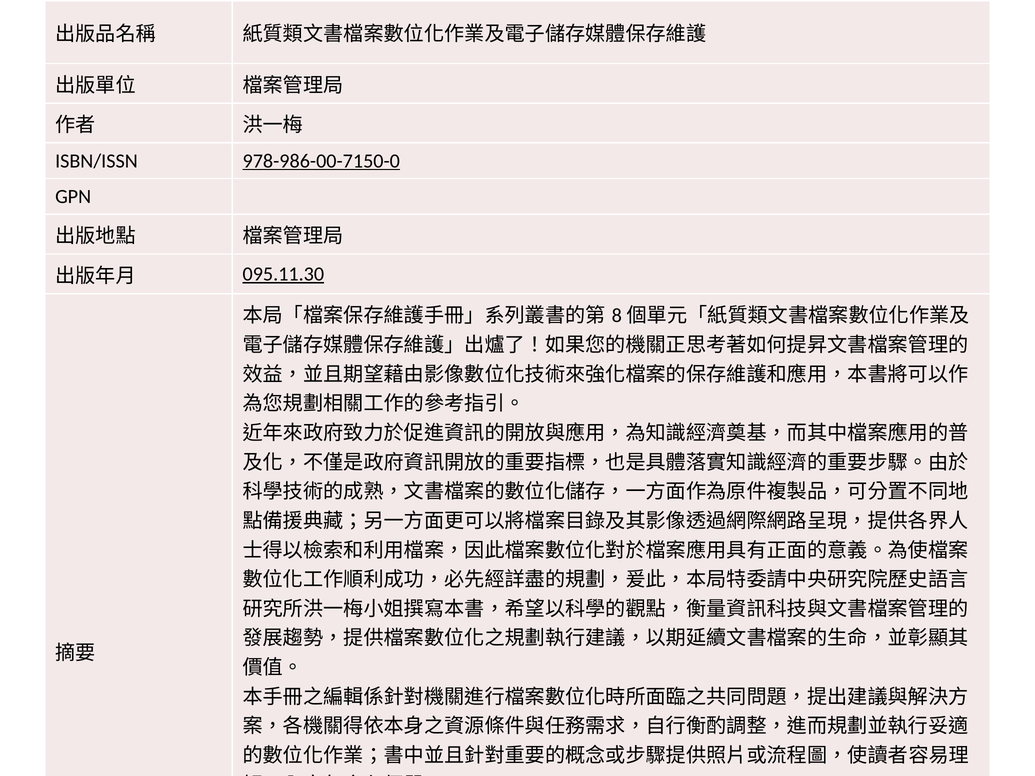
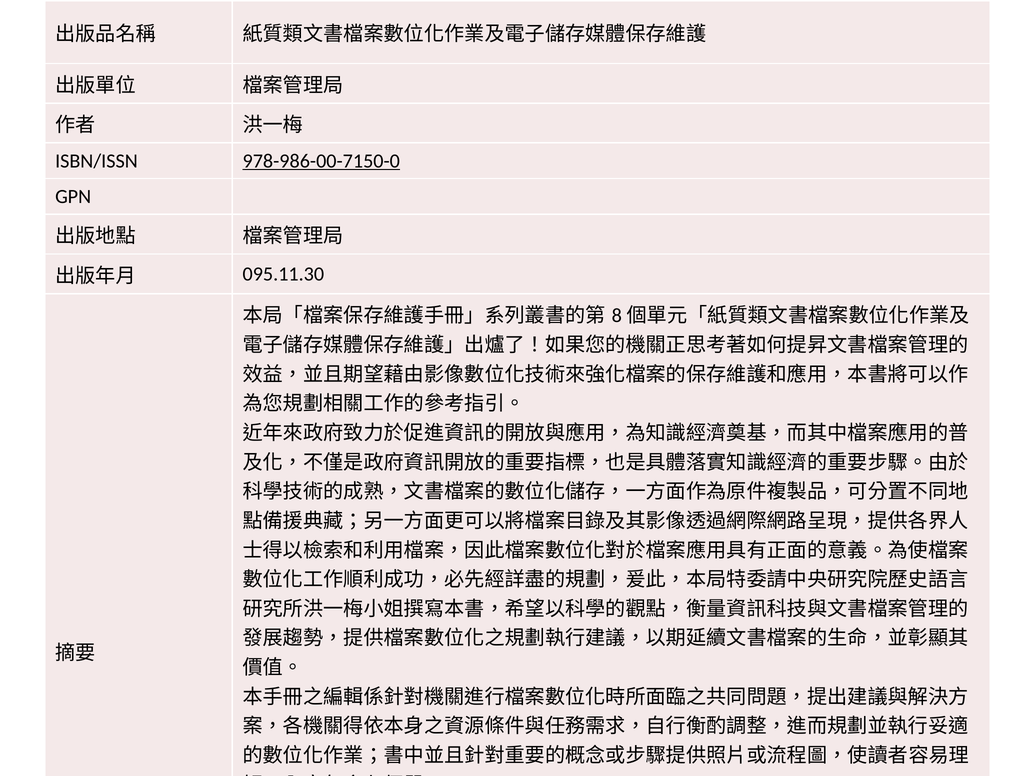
095.11.30 underline: present -> none (283, 274)
